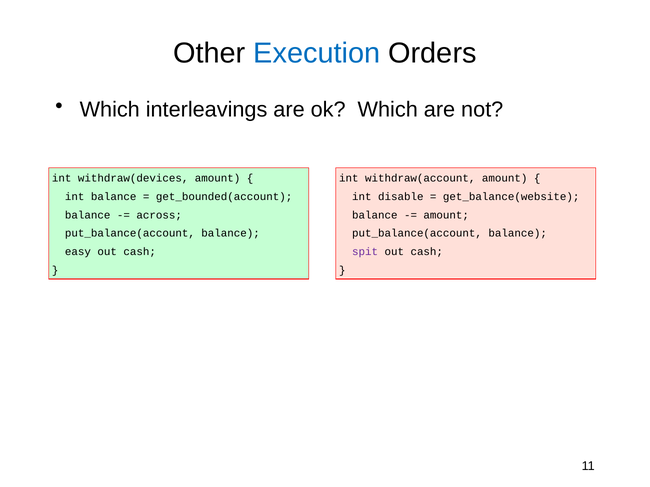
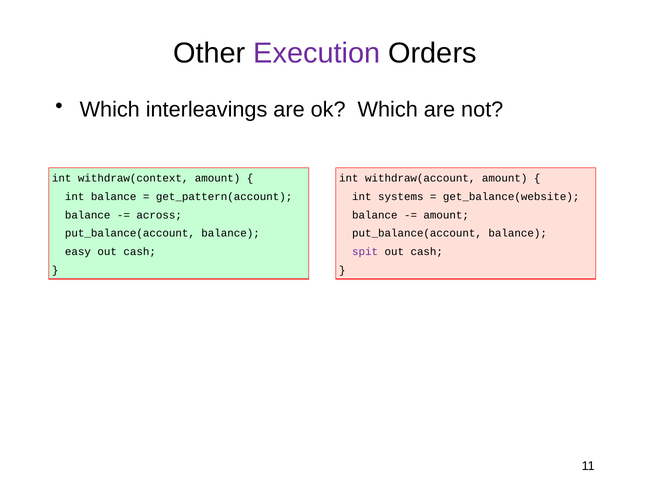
Execution colour: blue -> purple (317, 53)
withdraw(devices: withdraw(devices -> withdraw(context (133, 178)
get_bounded(account: get_bounded(account -> get_pattern(account (224, 197)
disable: disable -> systems (401, 197)
